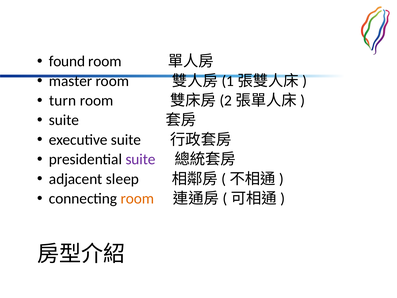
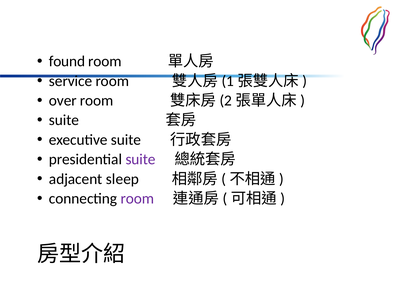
master: master -> service (71, 81)
turn: turn -> over (63, 100)
room colour: orange -> purple (137, 198)
